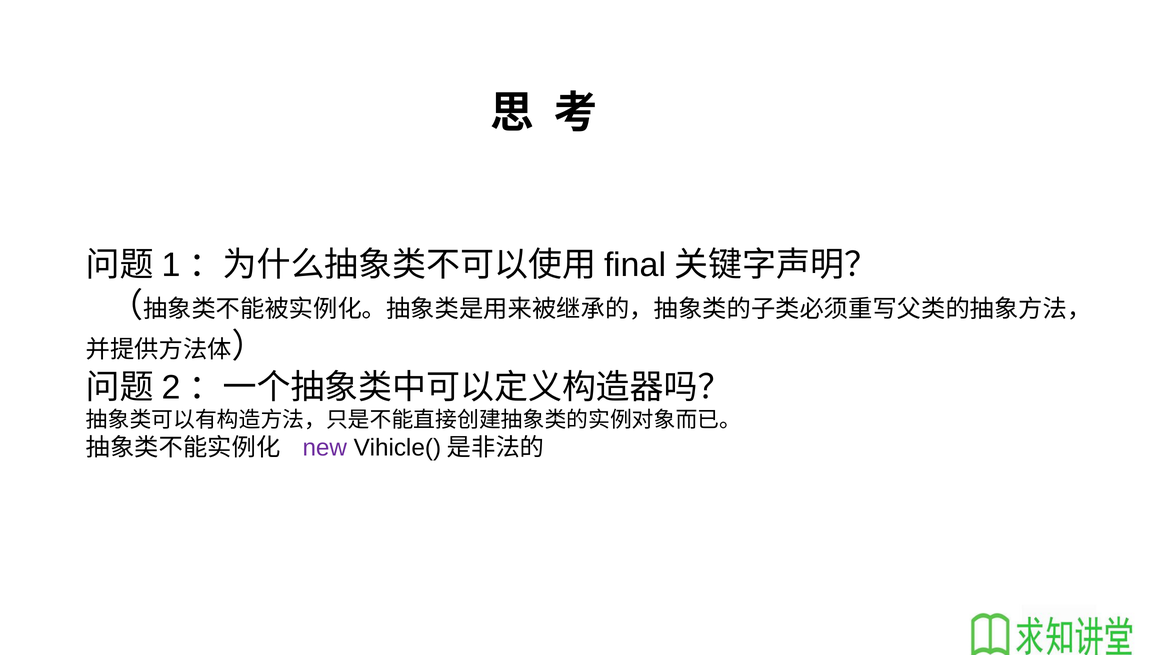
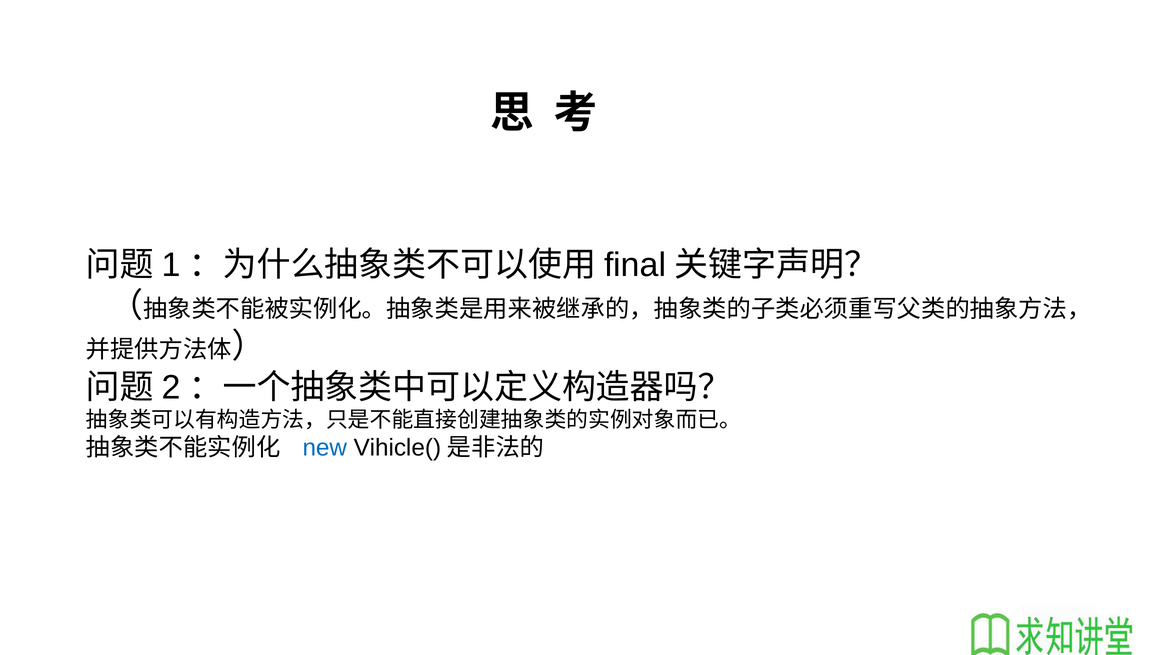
new colour: purple -> blue (325, 448)
